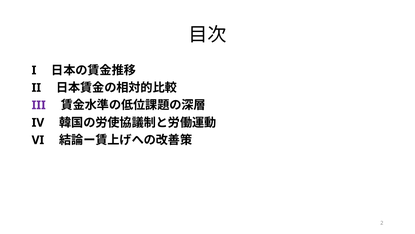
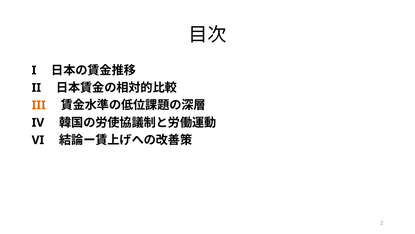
III colour: purple -> orange (39, 105)
